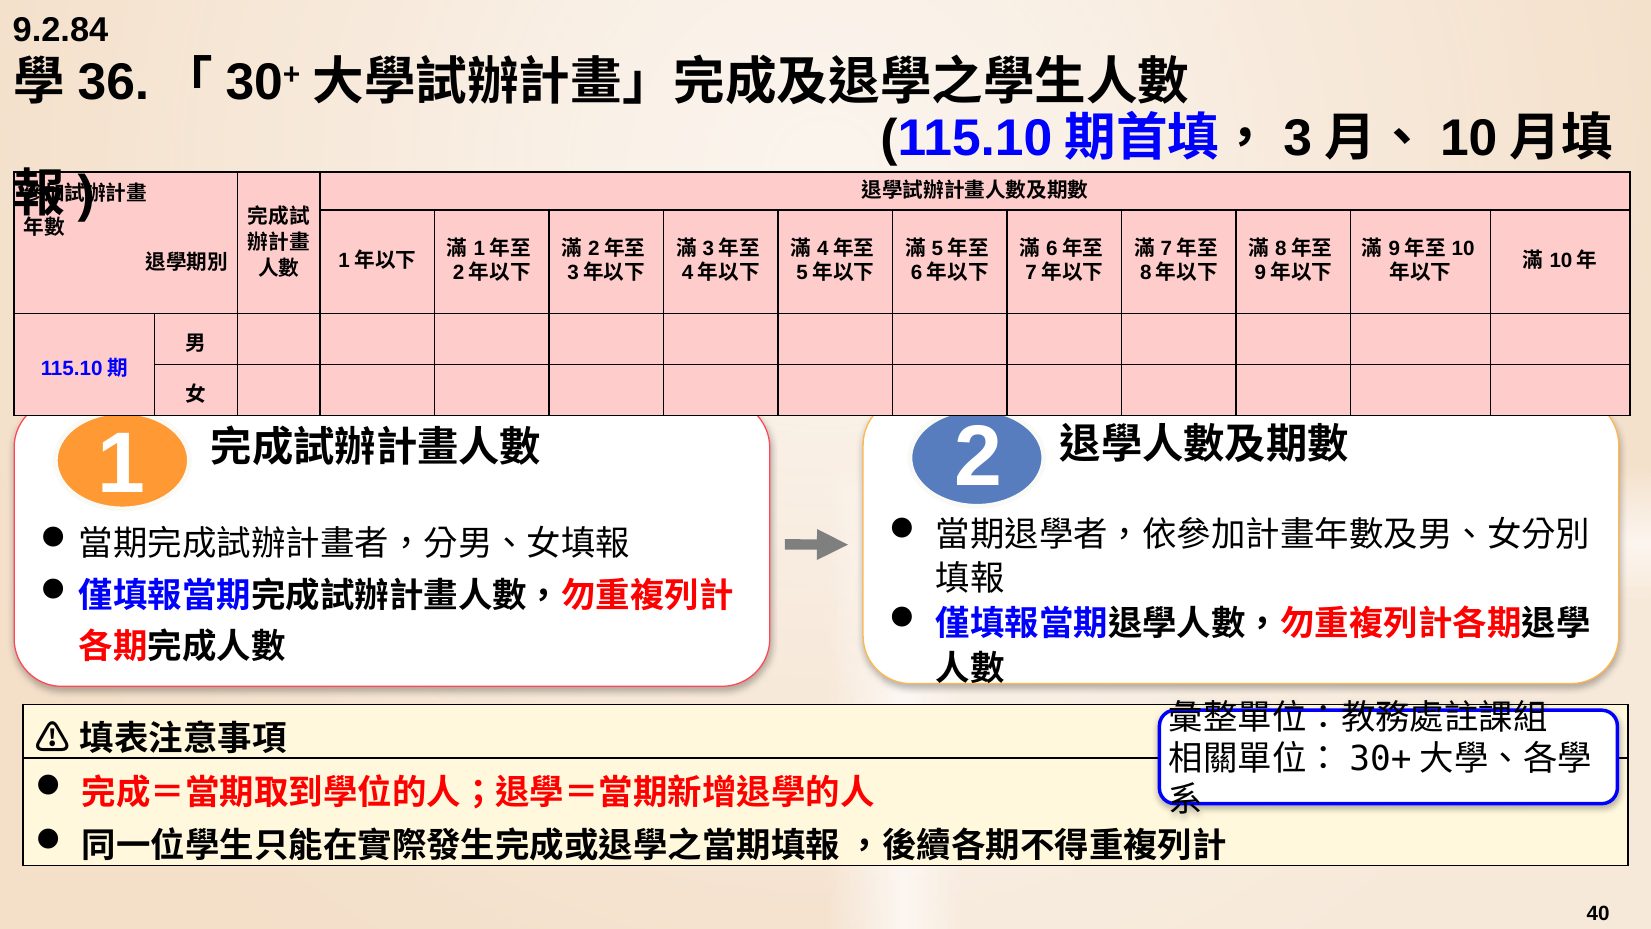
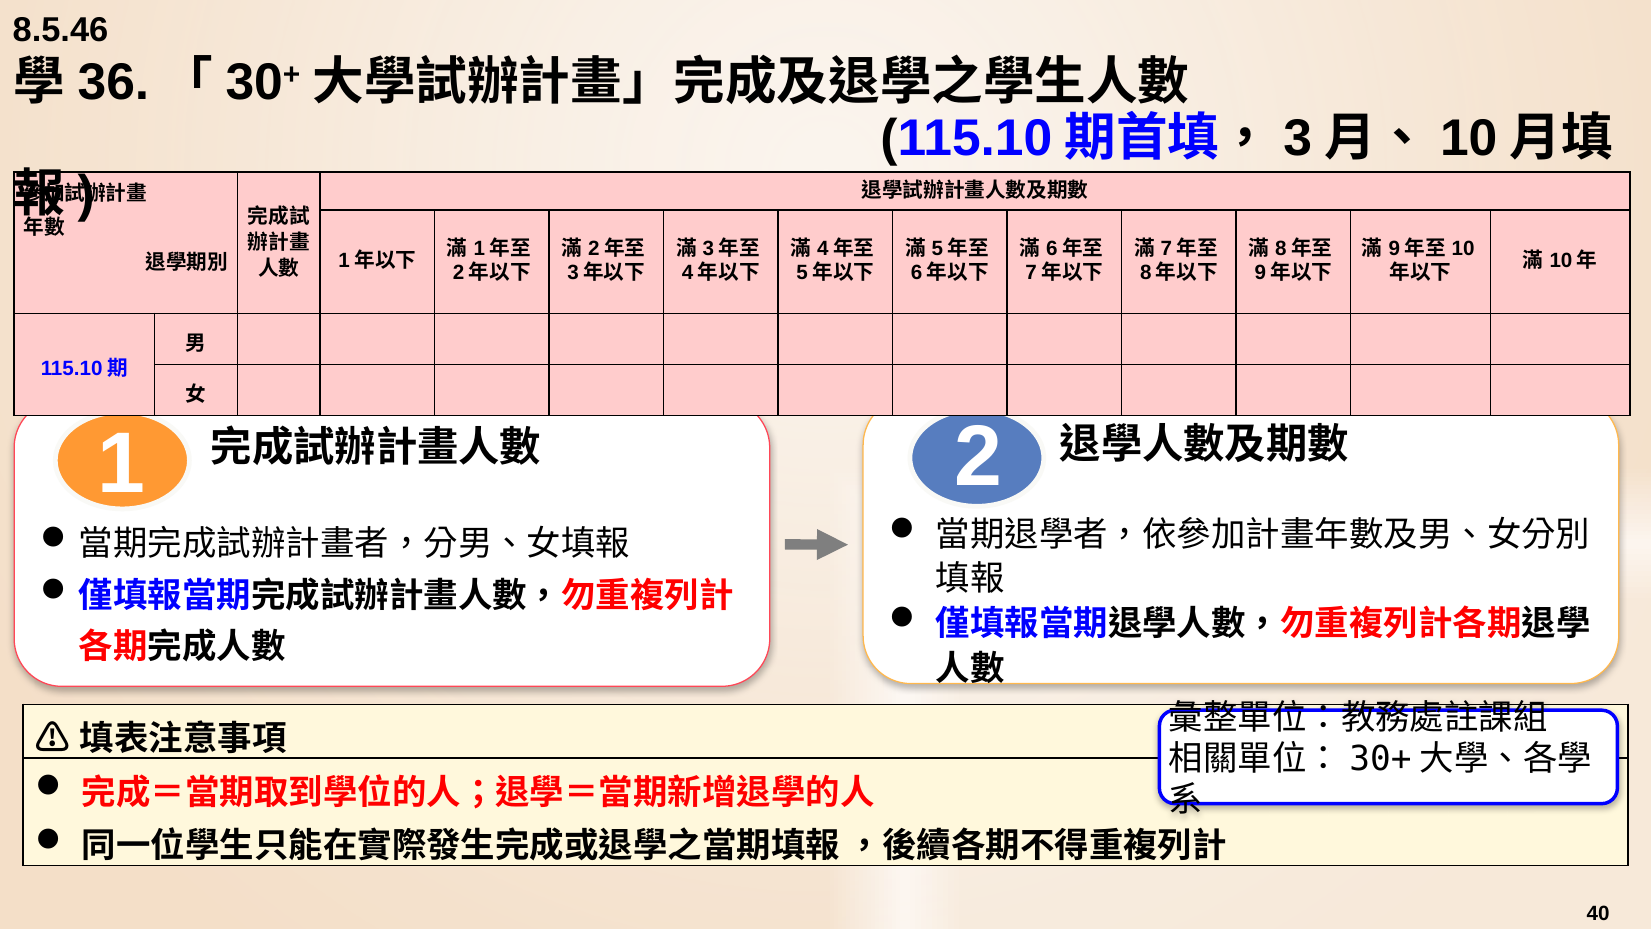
9.2.84: 9.2.84 -> 8.5.46 (60, 30)
